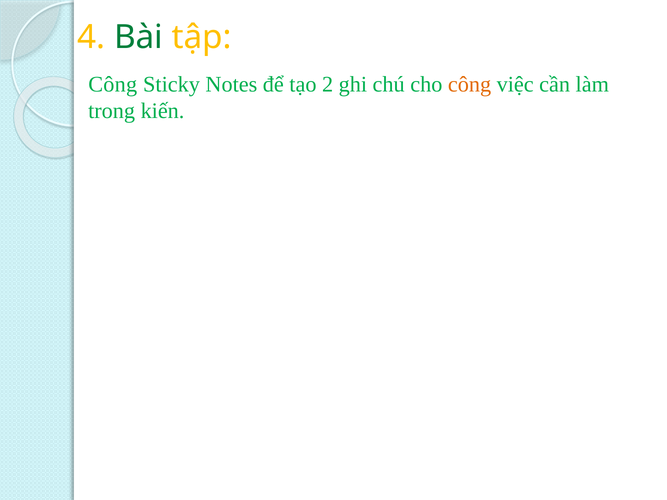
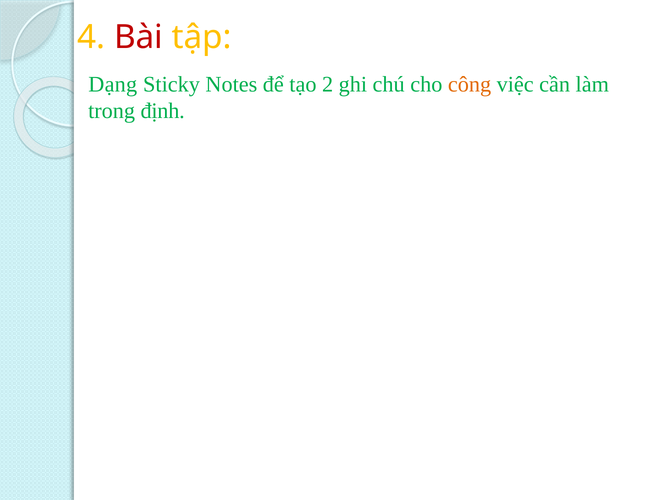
Bài colour: green -> red (139, 37)
Công: Công -> Dạng (113, 84)
kiến: kiến -> định (163, 111)
